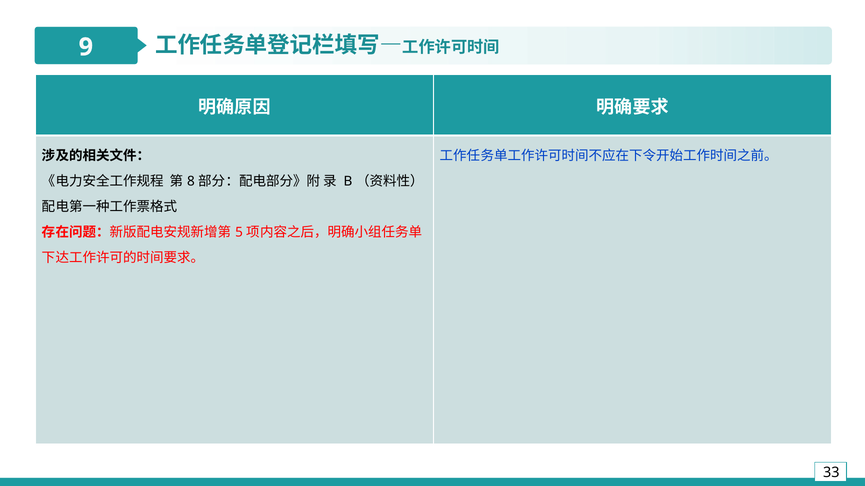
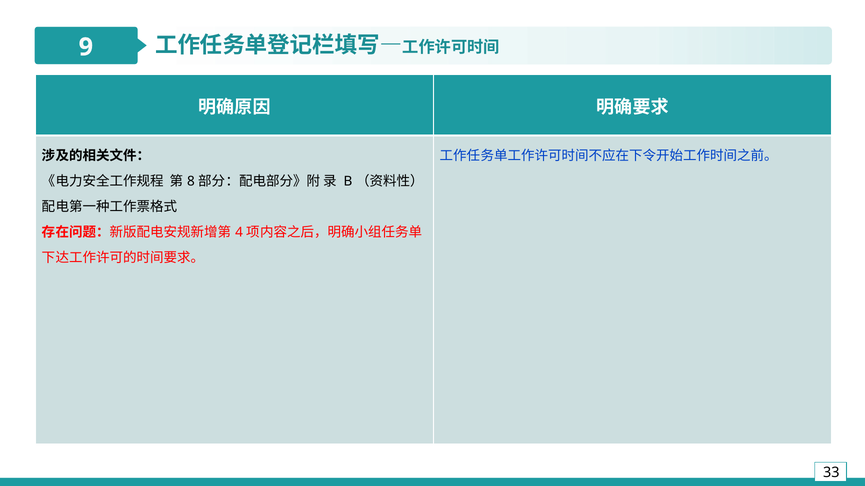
5: 5 -> 4 (239, 232)
